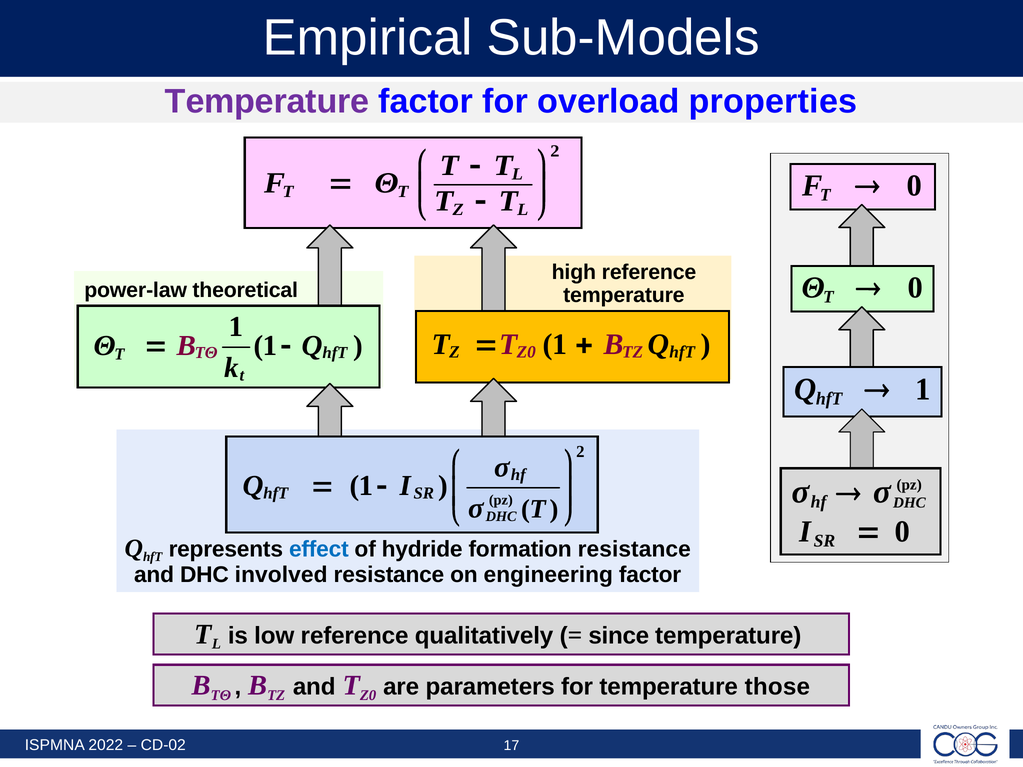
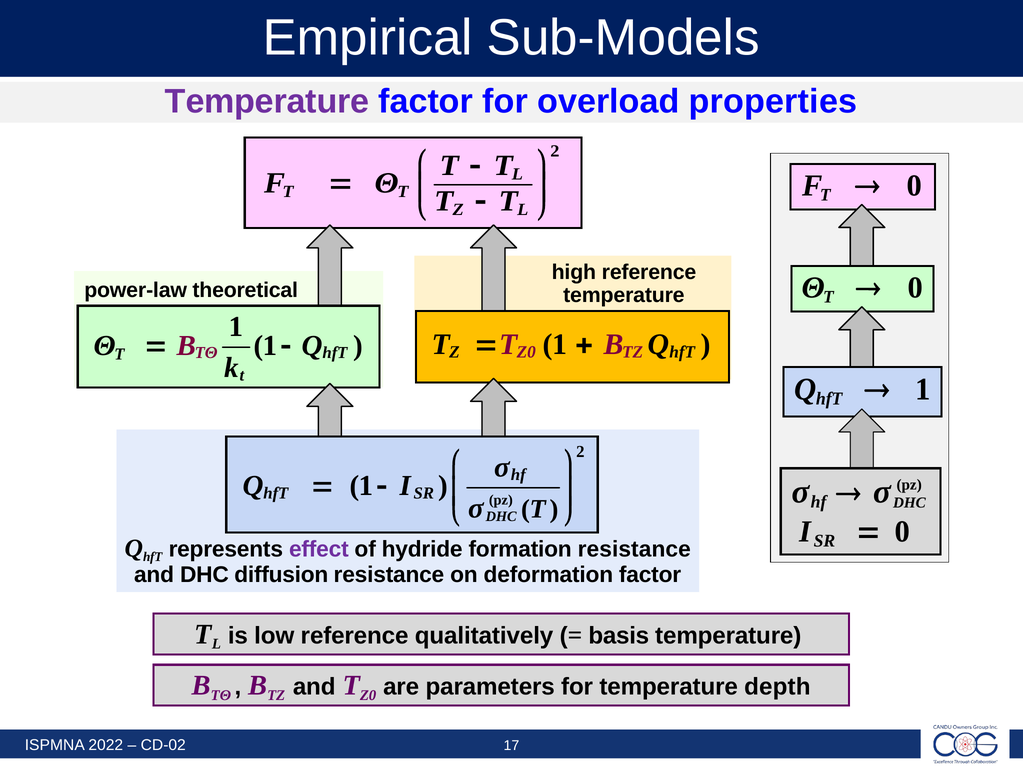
effect colour: blue -> purple (319, 549)
involved: involved -> diffusion (281, 575)
engineering: engineering -> deformation (548, 575)
since: since -> basis (619, 636)
those: those -> depth (777, 687)
